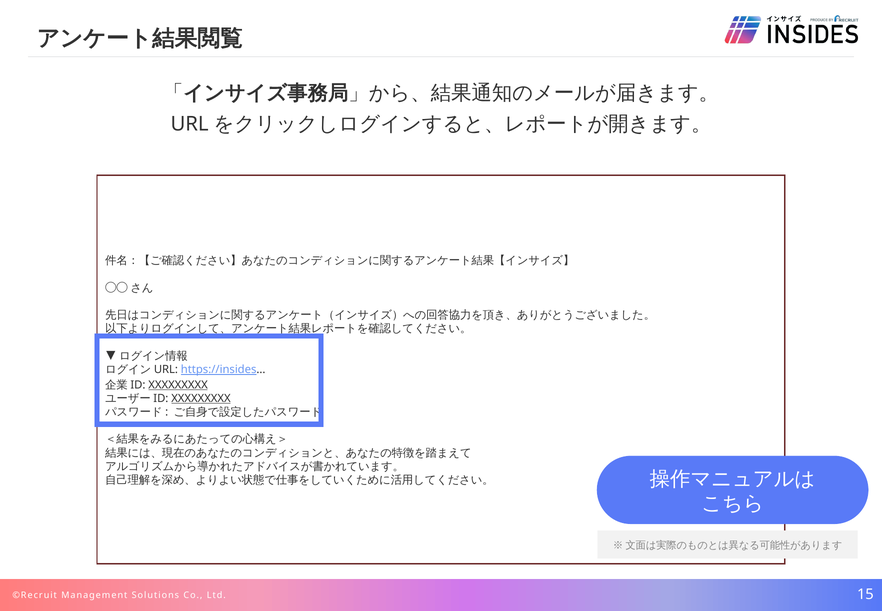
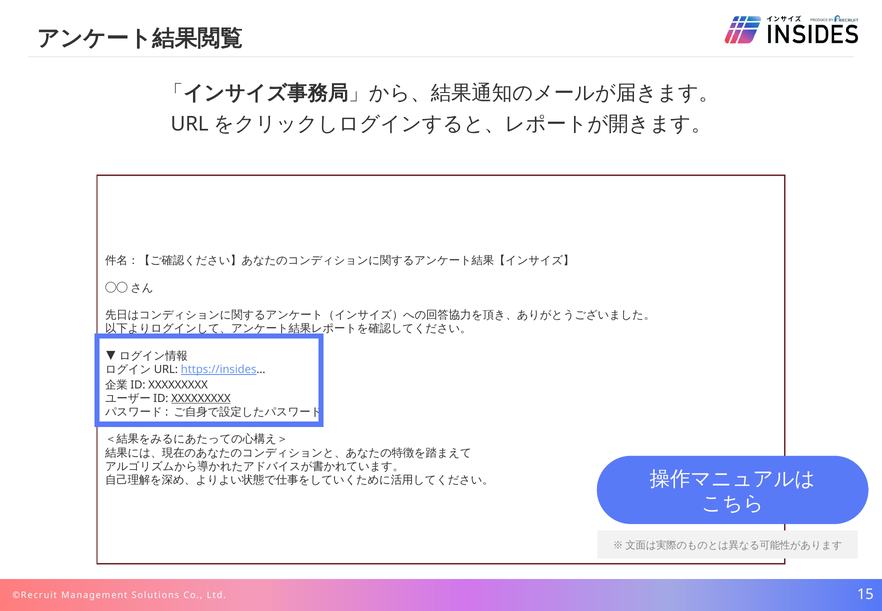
XXXXXXXXX underline: present -> none (178, 385)
